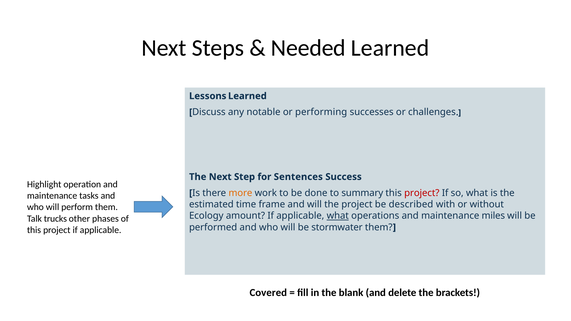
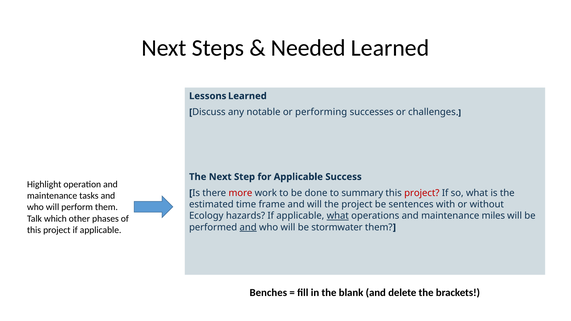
for Sentences: Sentences -> Applicable (298, 177)
more colour: orange -> red (240, 193)
described: described -> sentences (411, 205)
amount: amount -> hazards (245, 216)
trucks: trucks -> which (55, 219)
and underline: none -> present (248, 227)
Covered: Covered -> Benches (268, 293)
